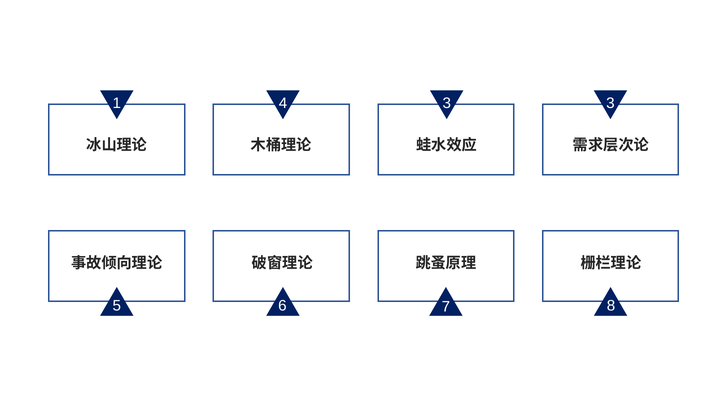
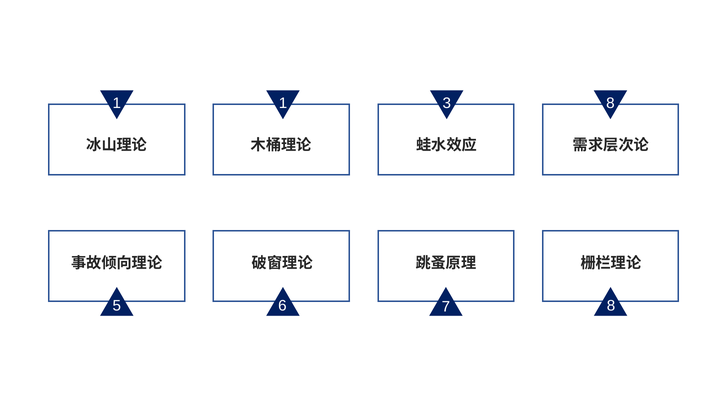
1 4: 4 -> 1 (283, 103)
3 3: 3 -> 8 (610, 103)
